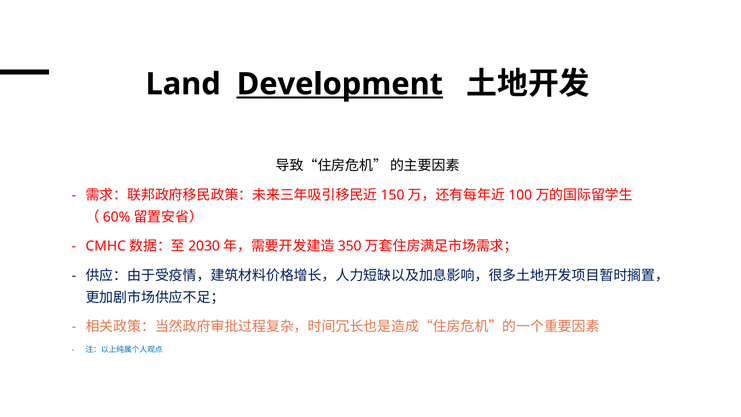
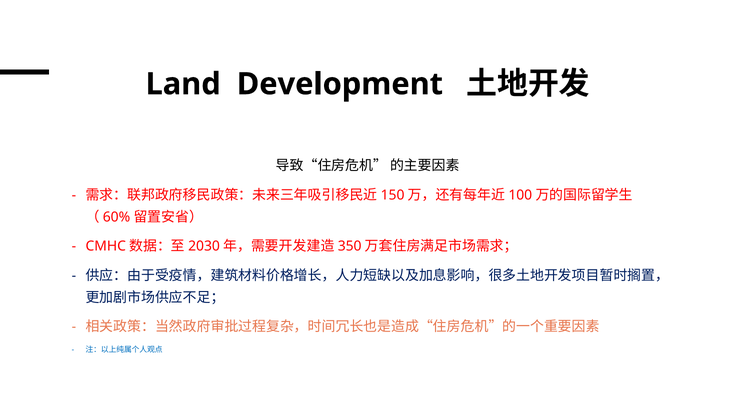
Development underline: present -> none (340, 84)
